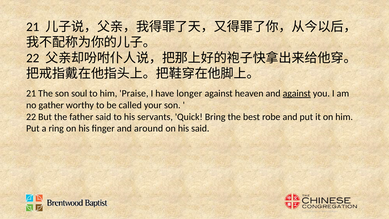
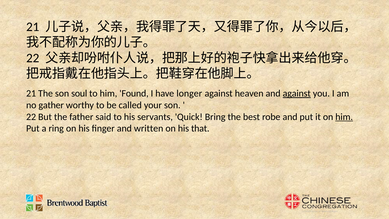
Praise: Praise -> Found (134, 93)
him underline: none -> present (344, 117)
around: around -> written (149, 128)
his said: said -> that (200, 128)
